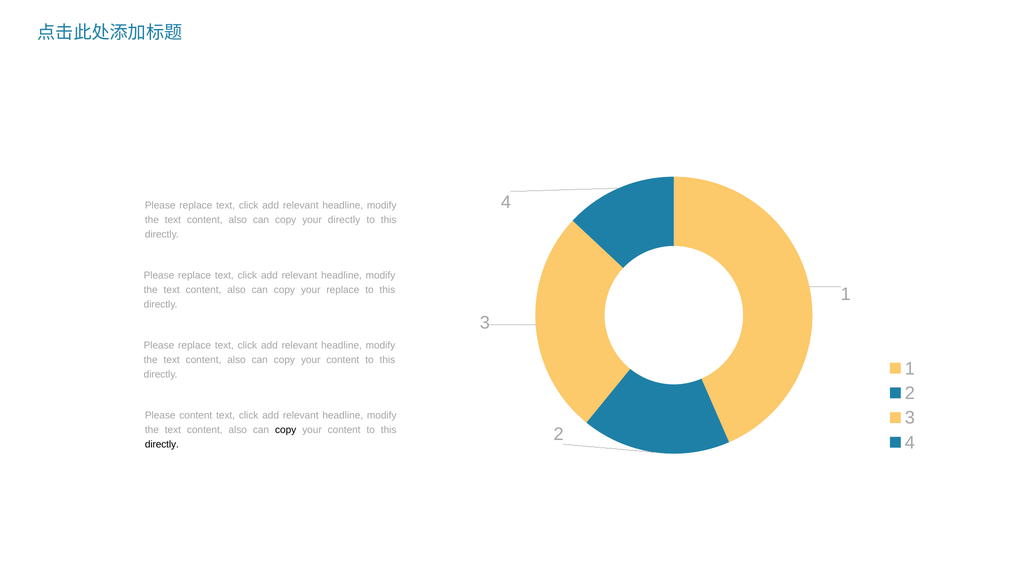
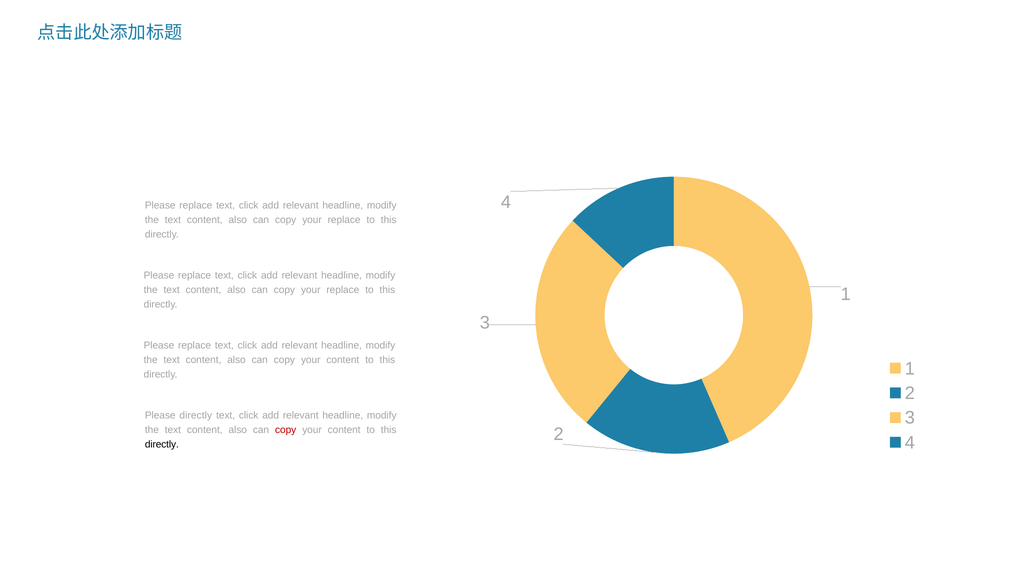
directly: directly -> replace (344, 220)
Please content: content -> directly (196, 415)
copy colour: black -> red (286, 430)
